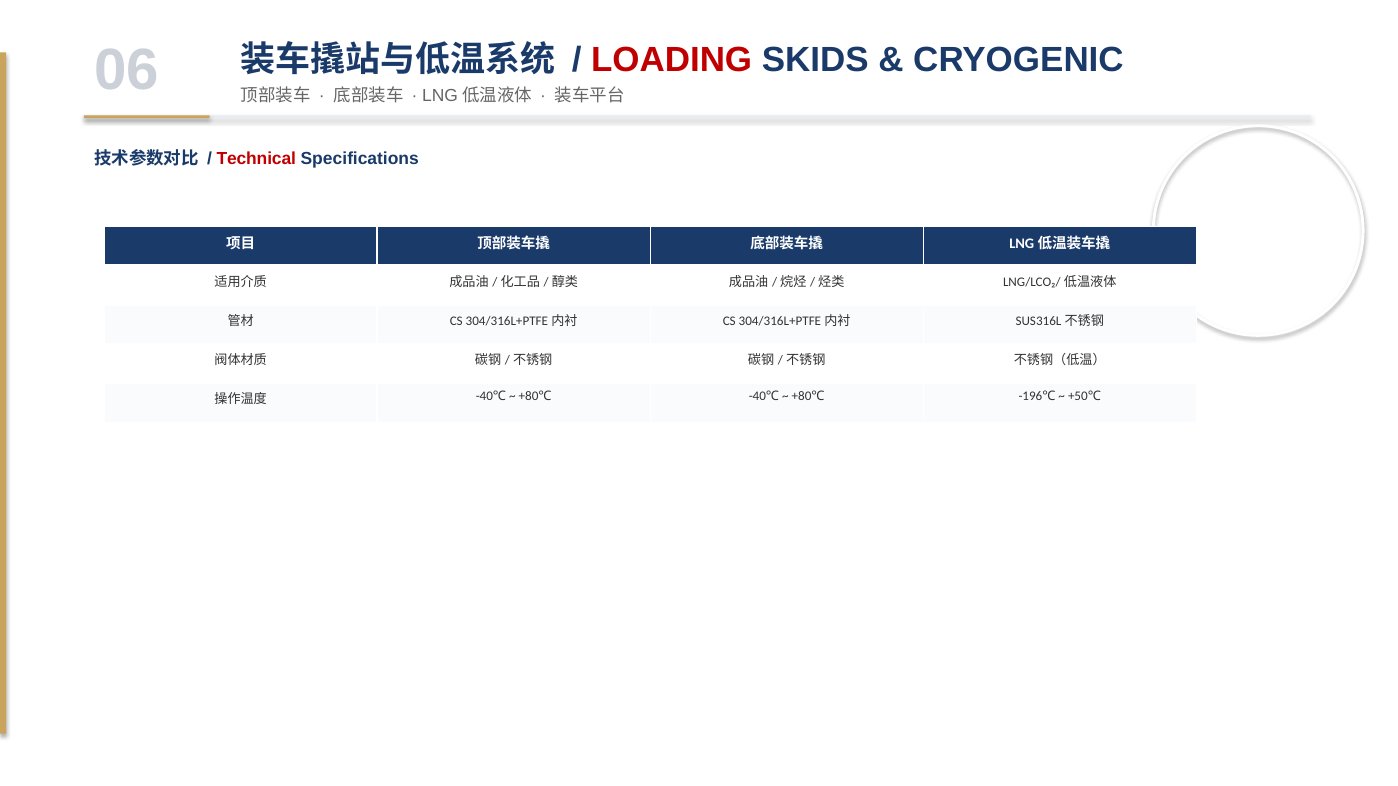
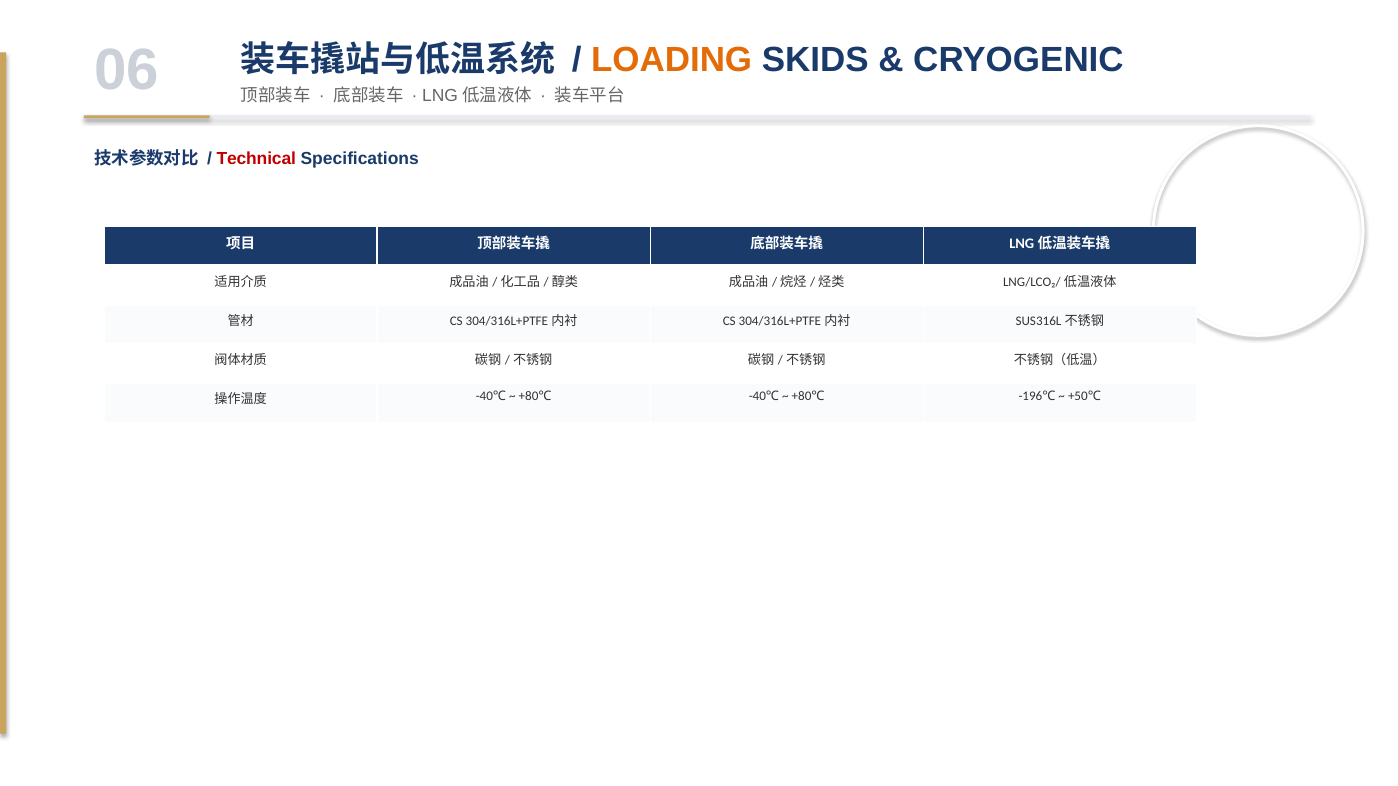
LOADING colour: red -> orange (672, 60)
